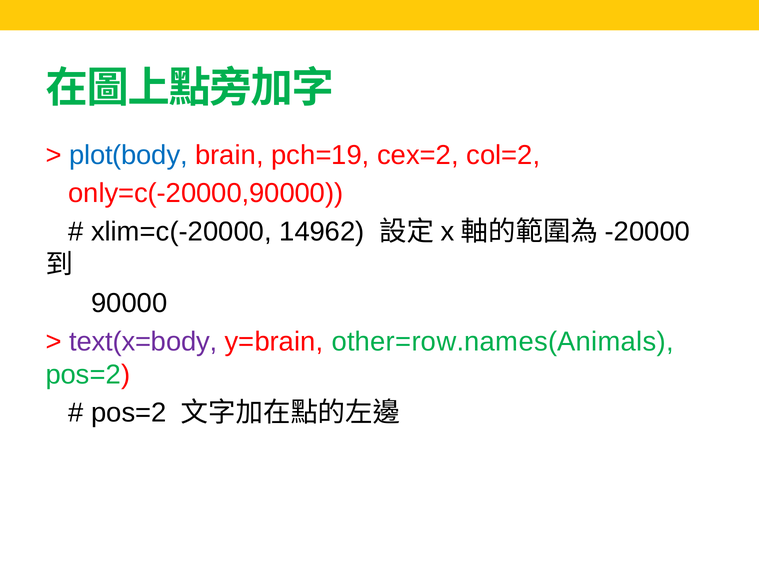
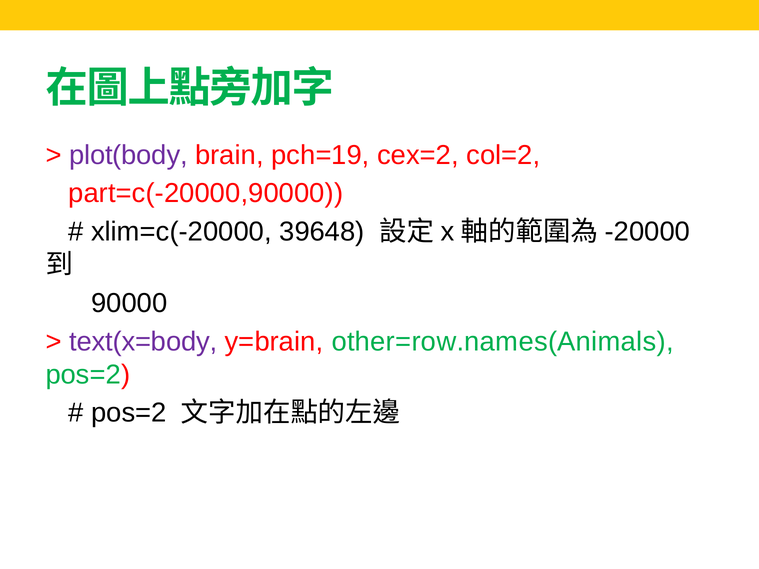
plot(body colour: blue -> purple (128, 155)
only=c(-20000,90000: only=c(-20000,90000 -> part=c(-20000,90000 (206, 193)
14962: 14962 -> 39648 (322, 232)
